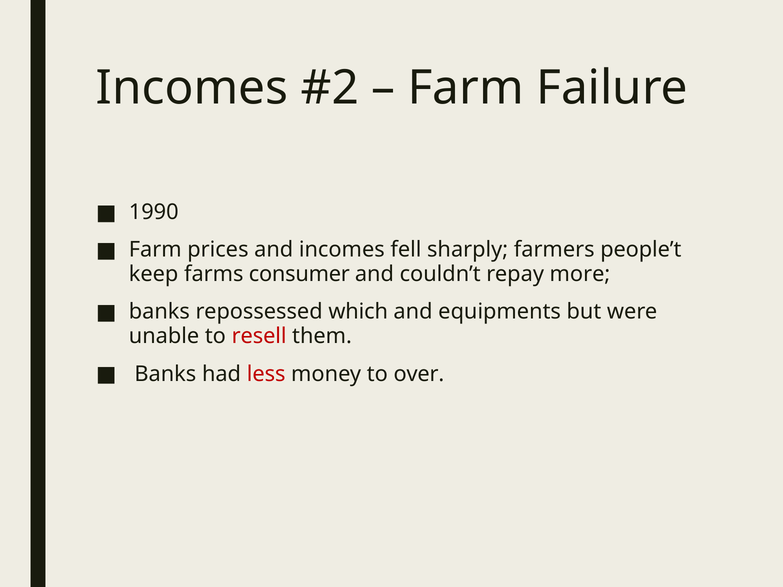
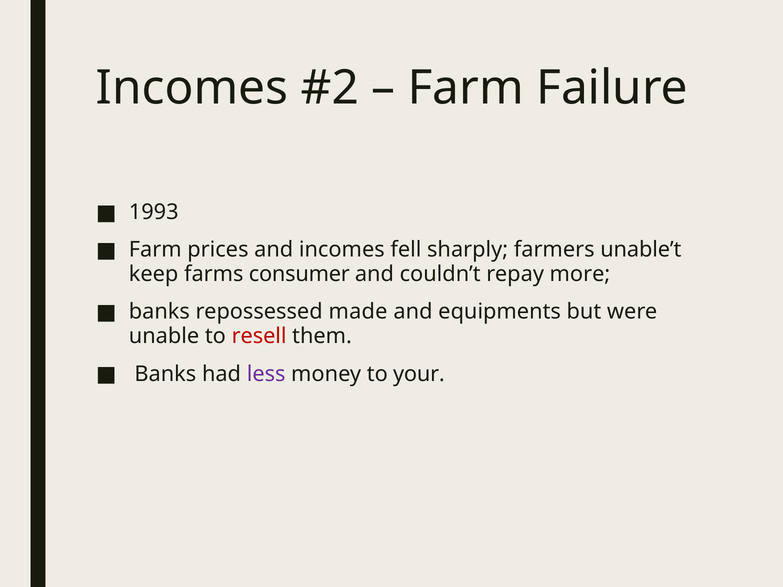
1990: 1990 -> 1993 (154, 212)
people’t: people’t -> unable’t (641, 250)
which: which -> made (358, 312)
less colour: red -> purple (266, 374)
over: over -> your (419, 374)
